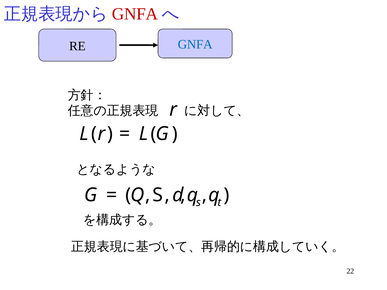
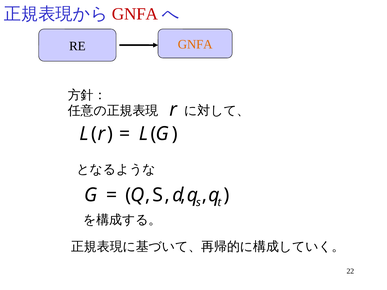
GNFA colour: blue -> orange (195, 44)
